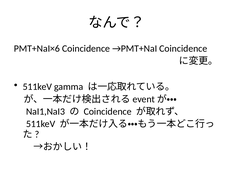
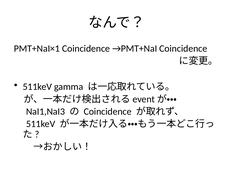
PMT+NaI×6: PMT+NaI×6 -> PMT+NaI×1 (37, 48)
